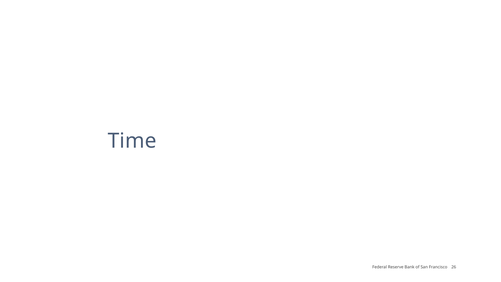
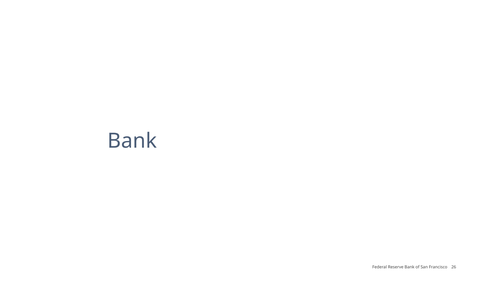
Time: Time -> Bank (132, 141)
